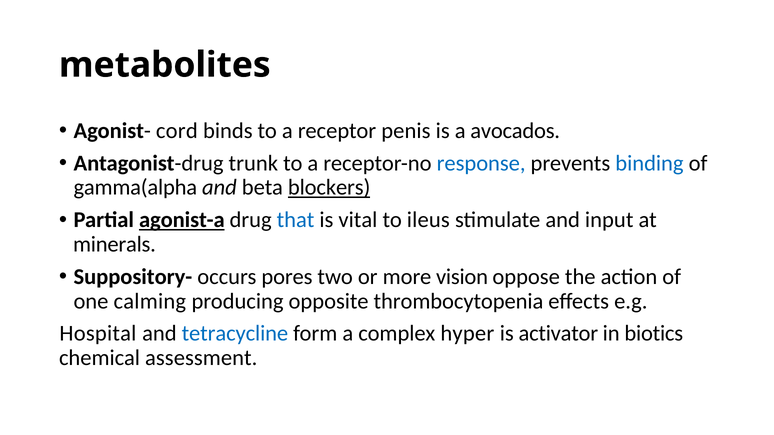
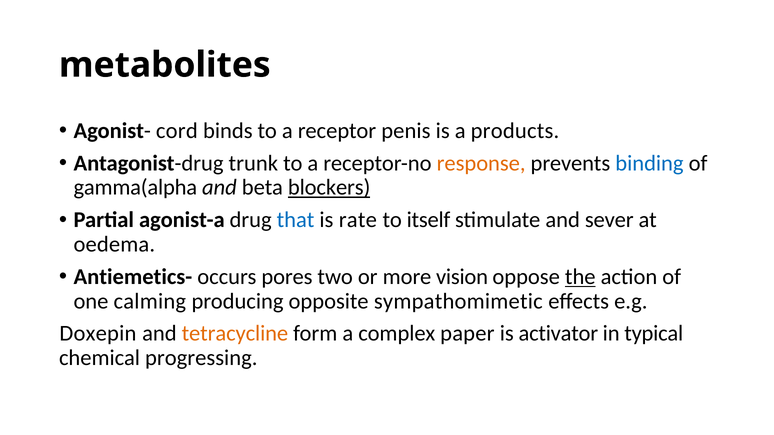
avocados: avocados -> products (515, 131)
response colour: blue -> orange (481, 163)
agonist-a underline: present -> none (182, 220)
vital: vital -> rate (358, 220)
ileus: ileus -> itself (429, 220)
input: input -> sever (609, 220)
minerals: minerals -> oedema (114, 245)
Suppository-: Suppository- -> Antiemetics- (133, 277)
the underline: none -> present (580, 277)
thrombocytopenia: thrombocytopenia -> sympathomimetic (458, 301)
Hospital: Hospital -> Doxepin (98, 334)
tetracycline colour: blue -> orange (235, 334)
hyper: hyper -> paper (467, 334)
biotics: biotics -> typical (654, 334)
assessment: assessment -> progressing (201, 358)
